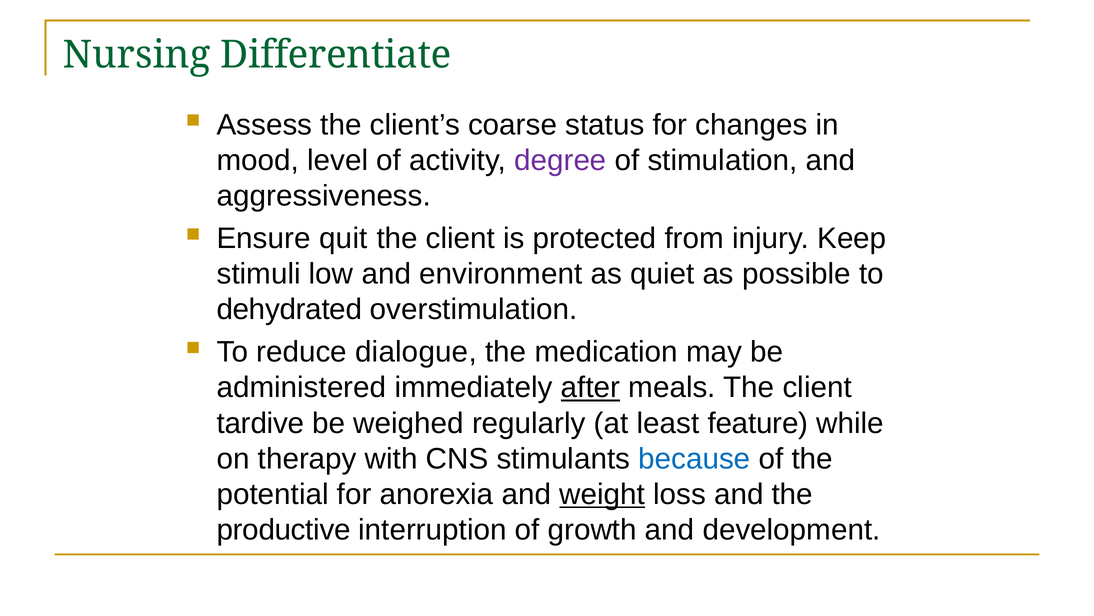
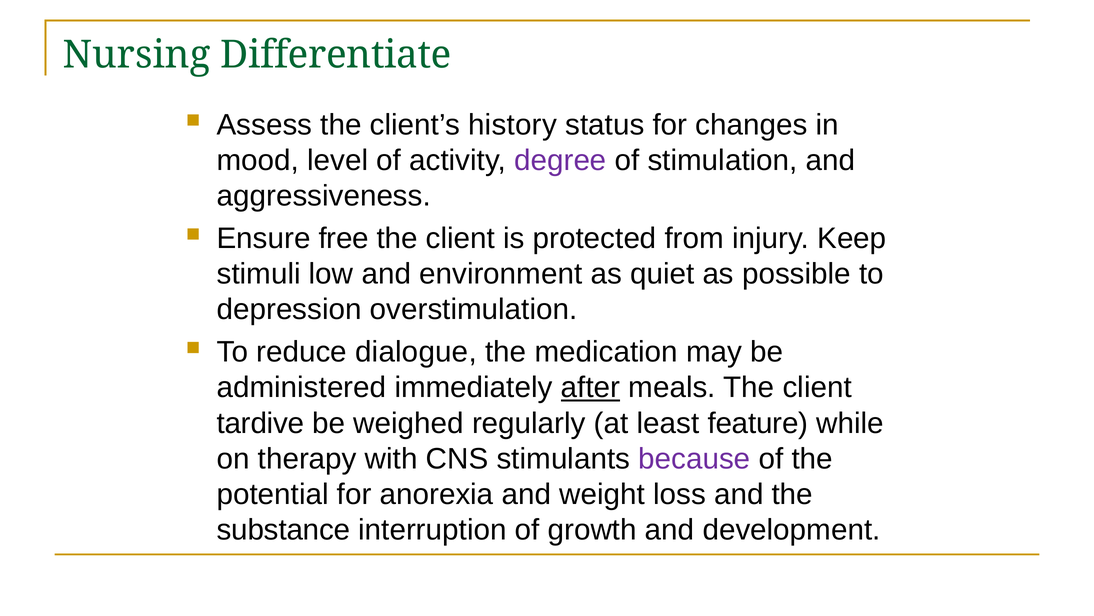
coarse: coarse -> history (513, 125)
quit: quit -> free (344, 238)
dehydrated: dehydrated -> depression (289, 309)
because colour: blue -> purple (694, 458)
weight underline: present -> none (602, 494)
productive: productive -> substance (284, 529)
